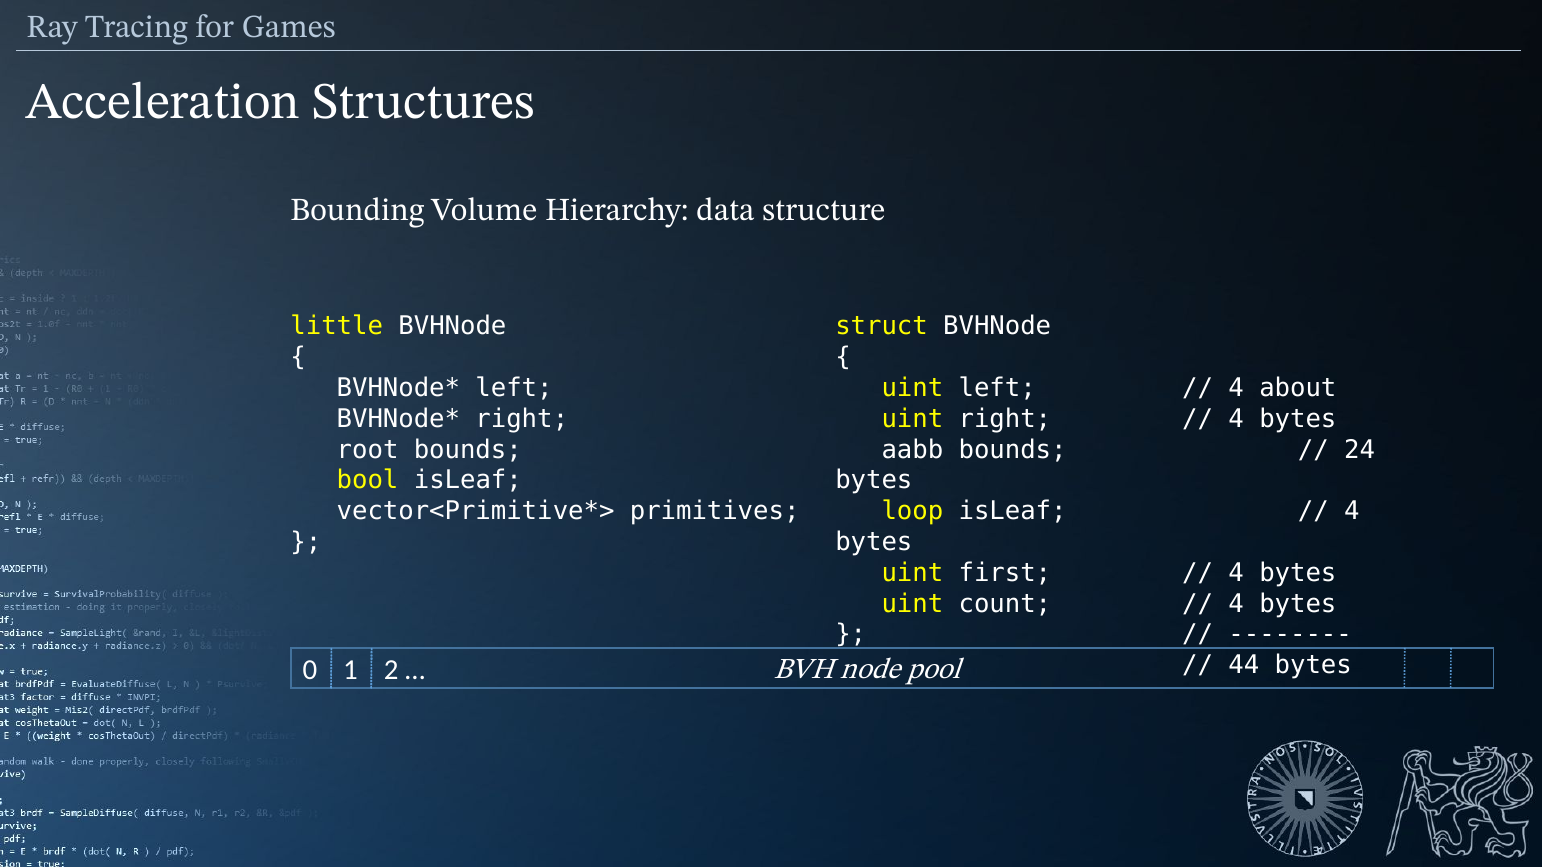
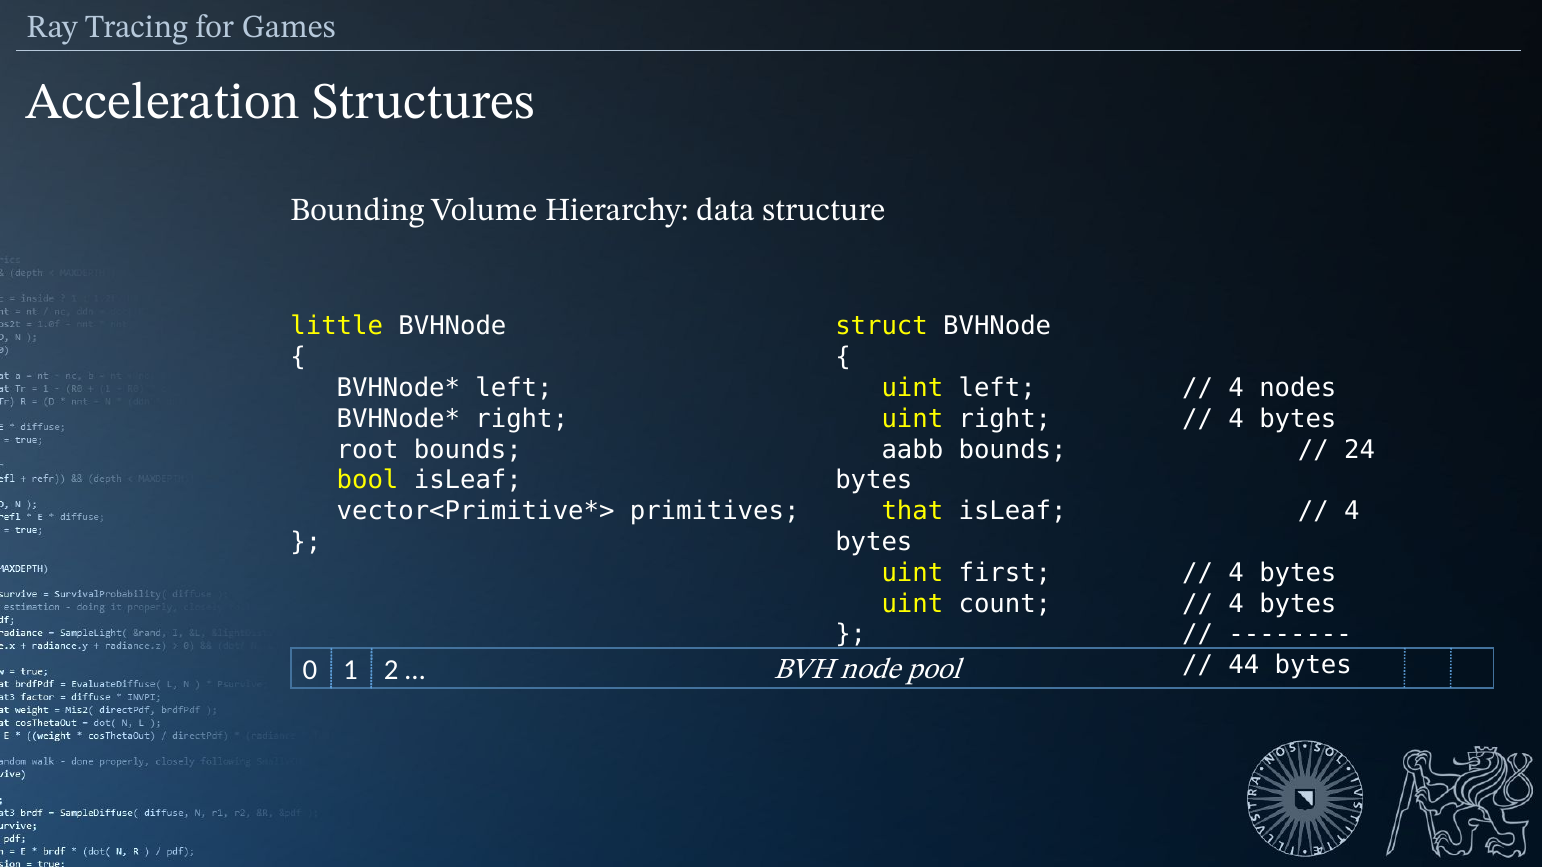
about: about -> nodes (1298, 388)
loop: loop -> that (912, 511)
